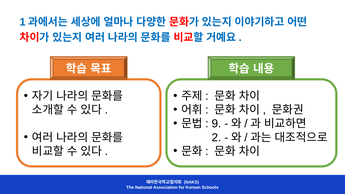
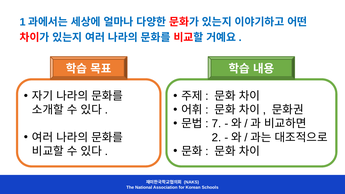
9: 9 -> 7 (216, 124)
